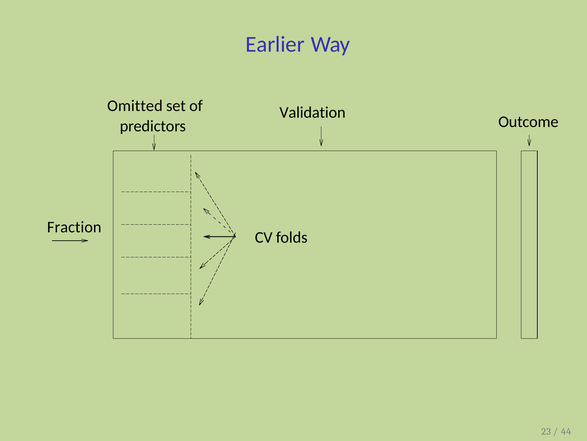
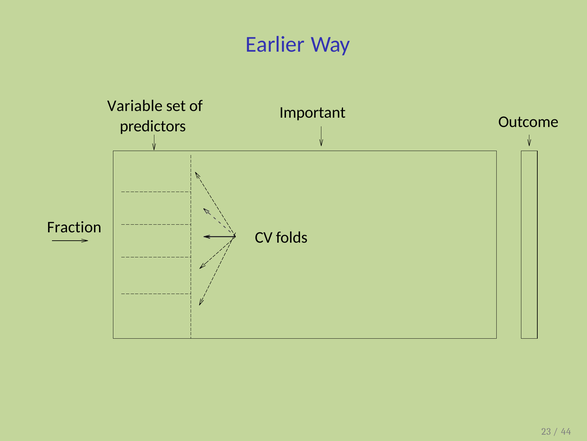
Omitted: Omitted -> Variable (135, 106)
Validation: Validation -> Important (313, 113)
